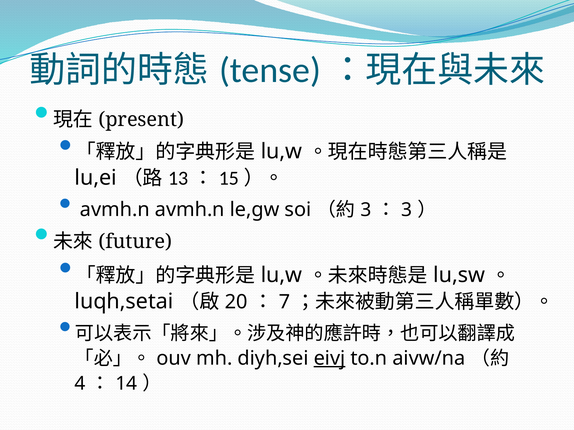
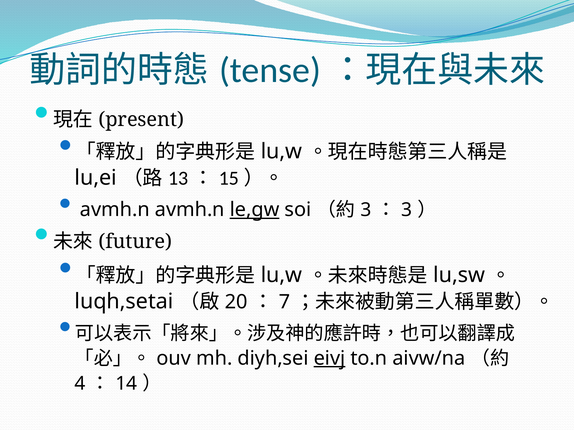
le,gw underline: none -> present (255, 210)
